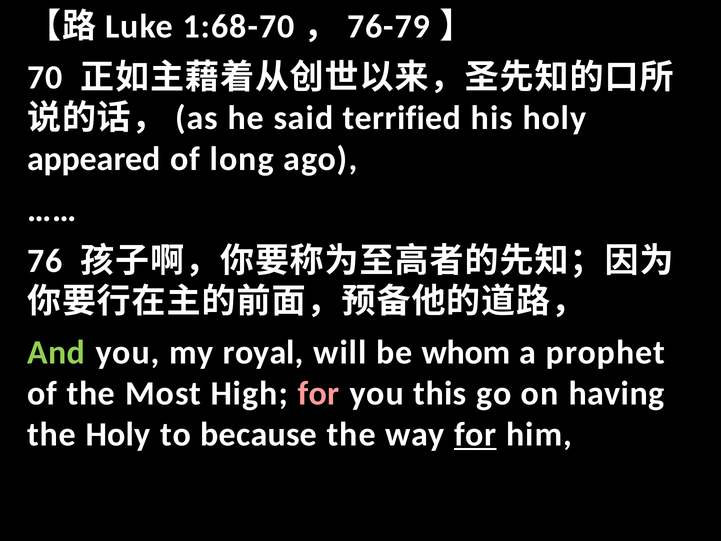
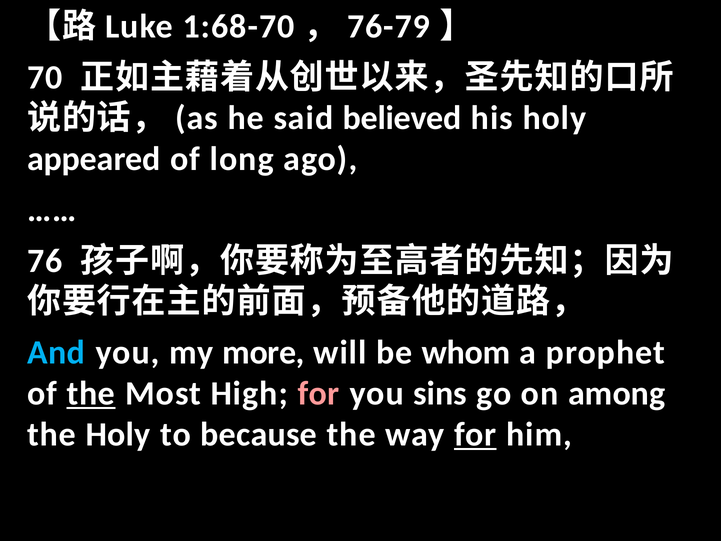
terrified: terrified -> believed (402, 118)
And colour: light green -> light blue (56, 352)
royal: royal -> more (263, 352)
the underline: none -> present (91, 393)
this: this -> sins (440, 393)
having: having -> among (617, 393)
